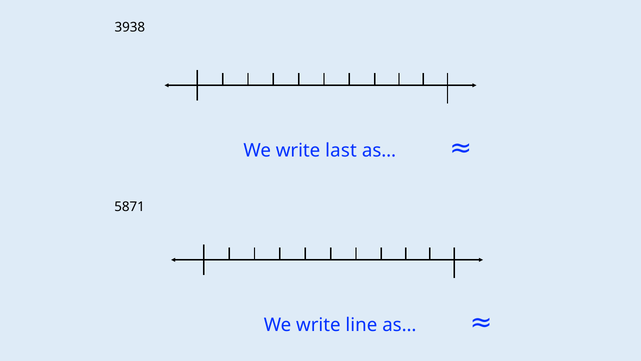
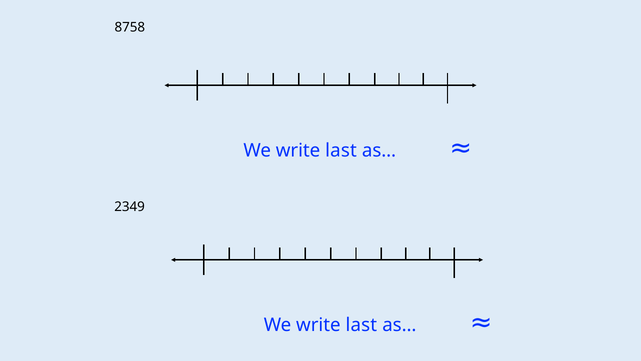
3938: 3938 -> 8758 (130, 27)
5871: 5871 -> 2349 (130, 207)
line: line -> last (361, 325)
